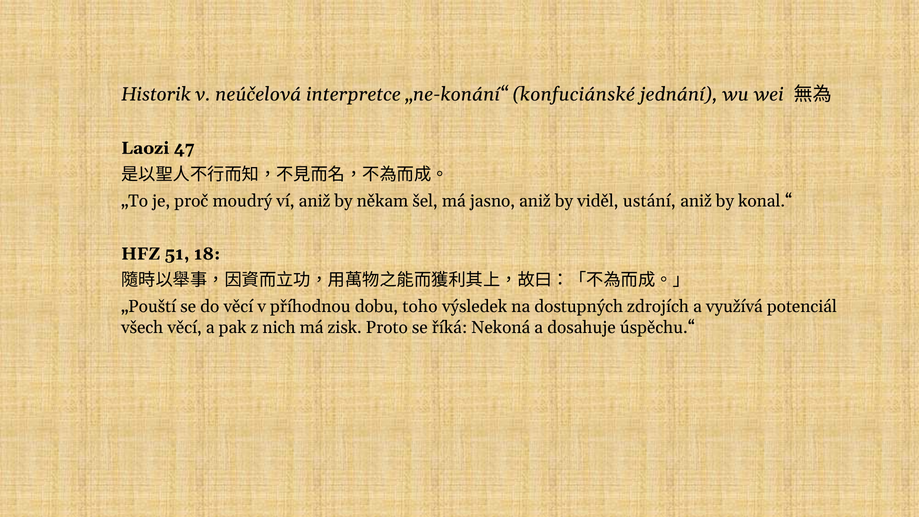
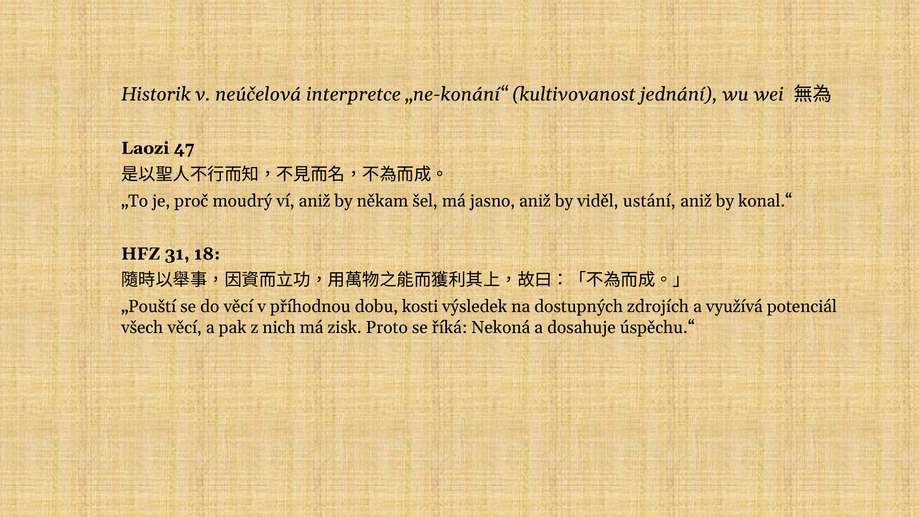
konfuciánské: konfuciánské -> kultivovanost (574, 94)
51: 51 -> 31 (177, 254)
toho: toho -> kosti (420, 307)
